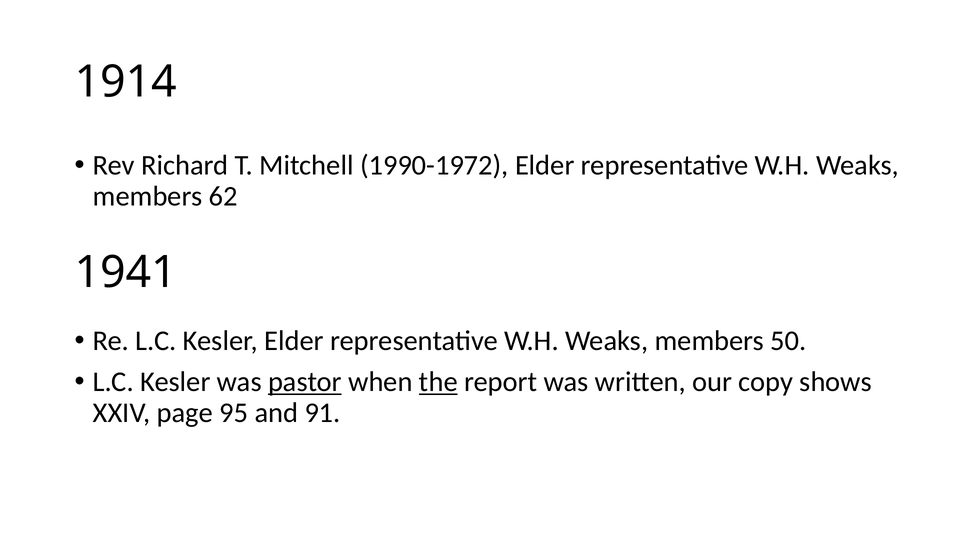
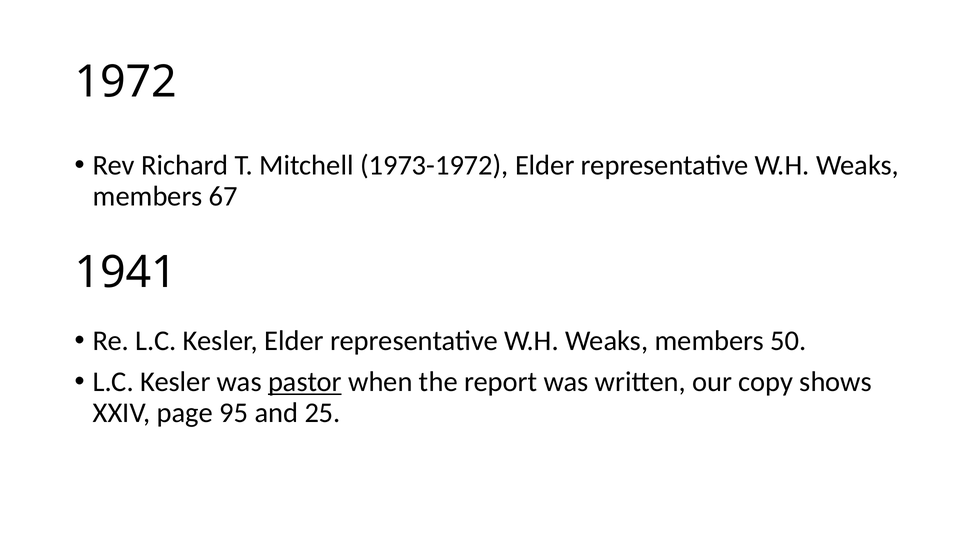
1914: 1914 -> 1972 (126, 82)
1990-1972: 1990-1972 -> 1973-1972 (434, 165)
62: 62 -> 67 (223, 196)
the underline: present -> none (438, 382)
91: 91 -> 25 (323, 413)
